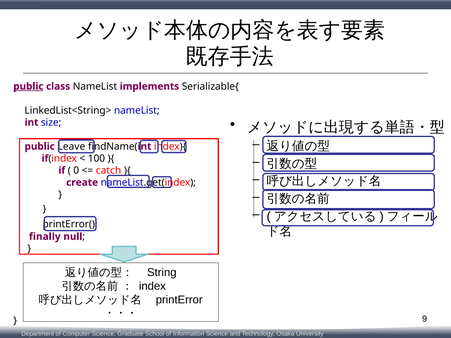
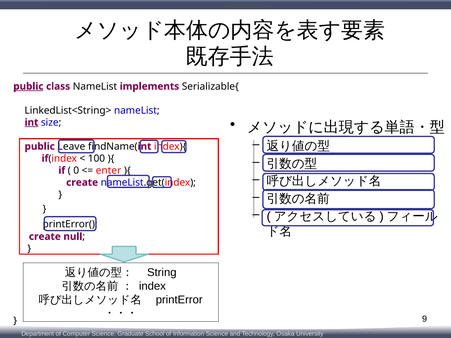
int underline: none -> present (32, 122)
catch: catch -> enter (109, 171)
finally: finally -> create (45, 237)
